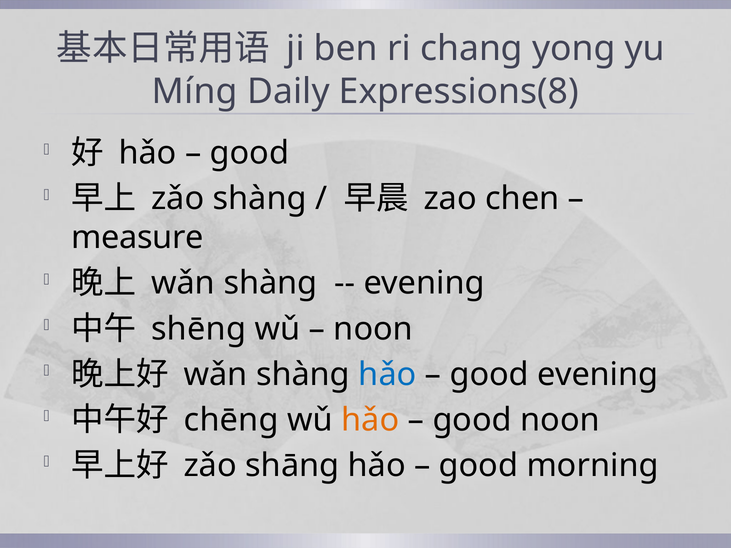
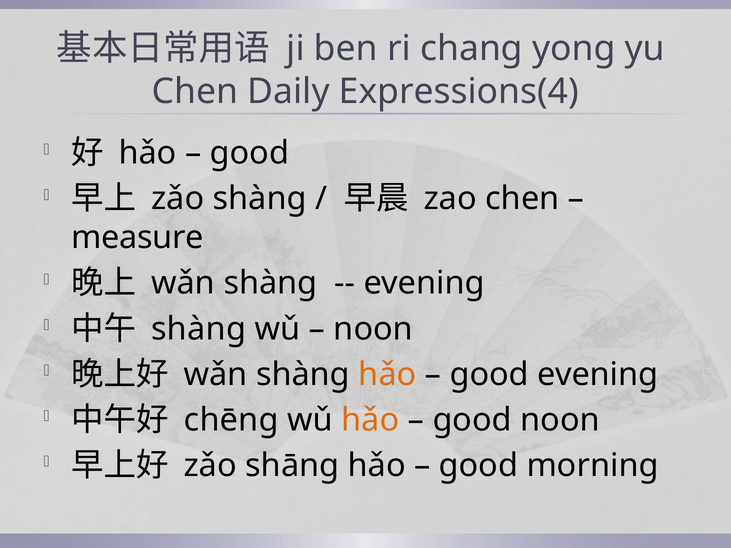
Míng: Míng -> Chen (195, 91)
Expressions(8: Expressions(8 -> Expressions(4 (459, 91)
shēng: shēng -> shàng (199, 329)
hǎo colour: blue -> orange (387, 374)
